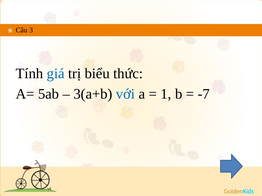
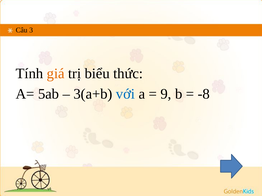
giá colour: blue -> orange (56, 74)
1: 1 -> 9 (166, 94)
-7: -7 -> -8 (204, 94)
